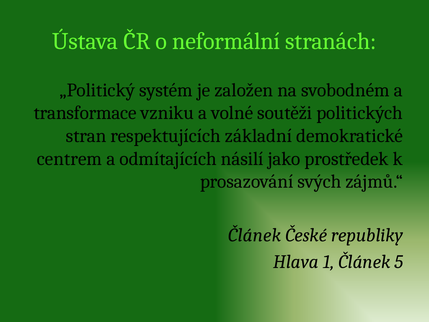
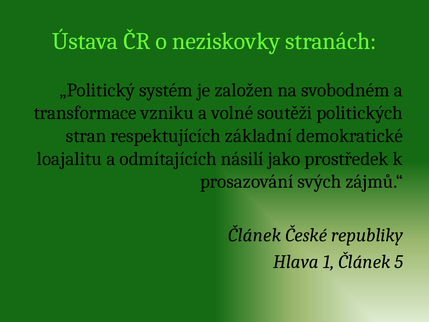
neformální: neformální -> neziskovky (226, 41)
centrem: centrem -> loajalitu (69, 159)
